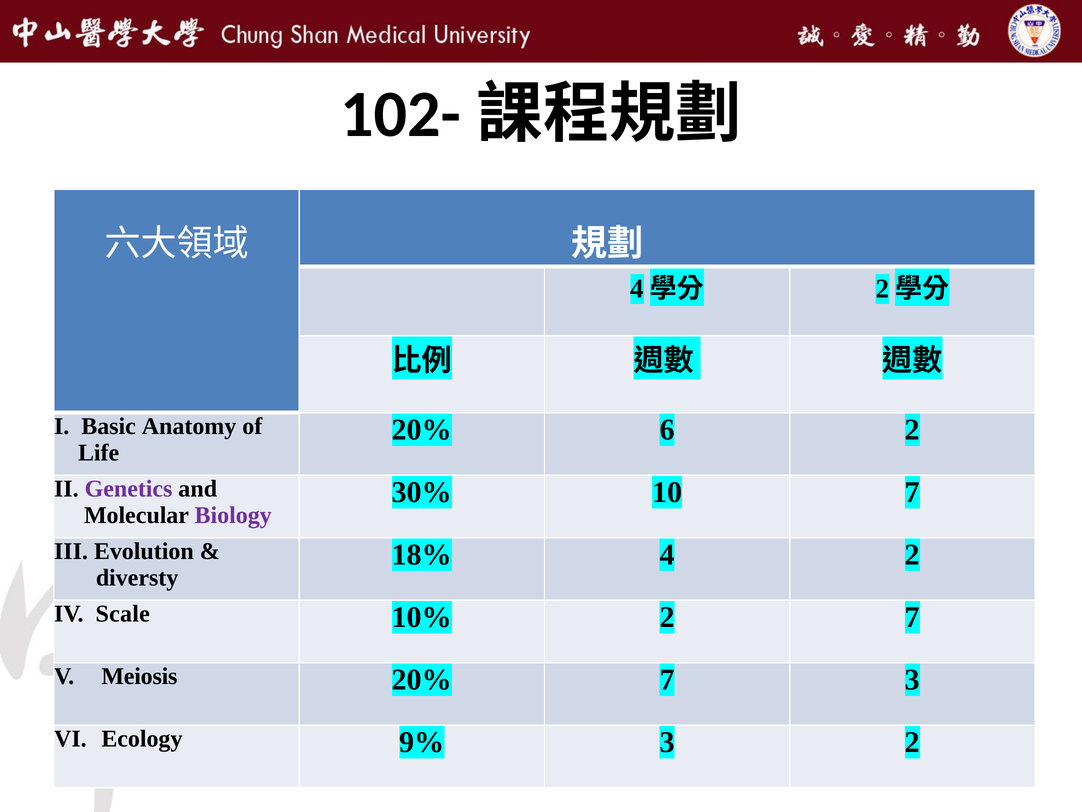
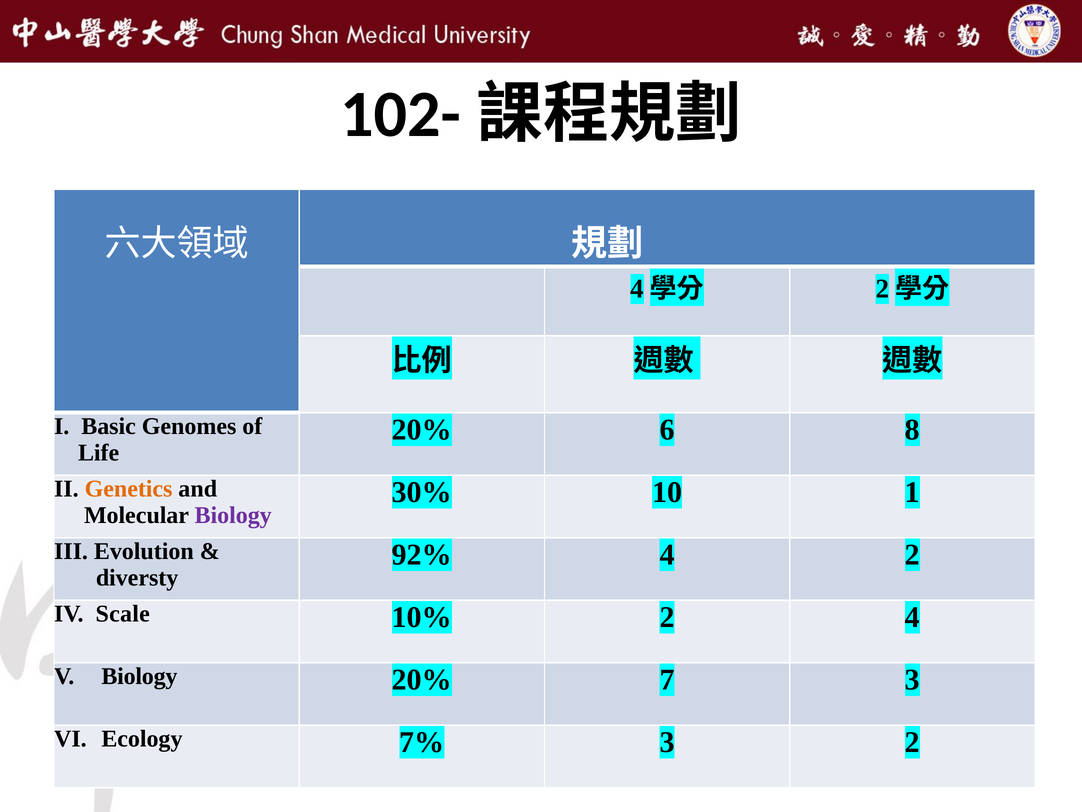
Anatomy: Anatomy -> Genomes (189, 426)
6 2: 2 -> 8 (912, 429)
Genetics colour: purple -> orange (129, 488)
10 7: 7 -> 1 (912, 492)
18%: 18% -> 92% (422, 554)
2 7: 7 -> 4 (912, 617)
Meiosis: Meiosis -> Biology (139, 676)
9%: 9% -> 7% (422, 742)
